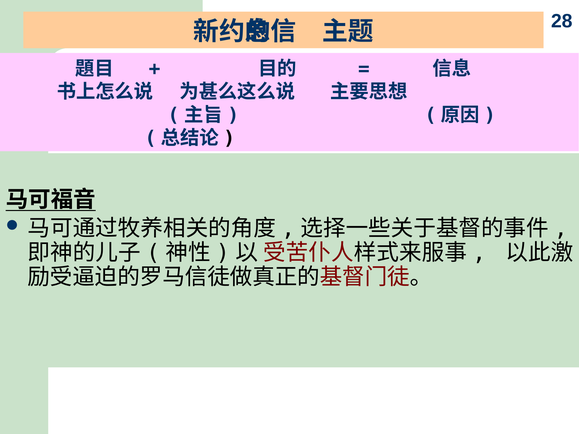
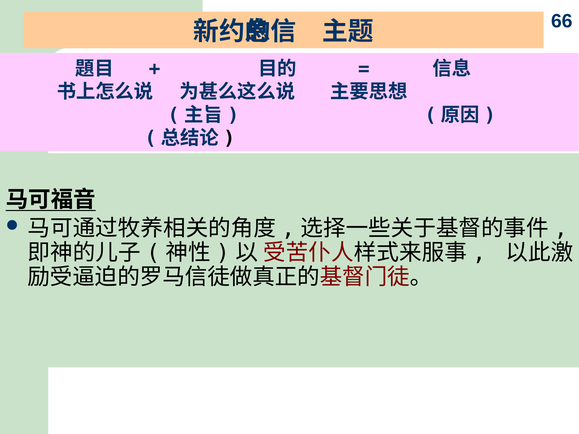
28: 28 -> 66 (562, 21)
